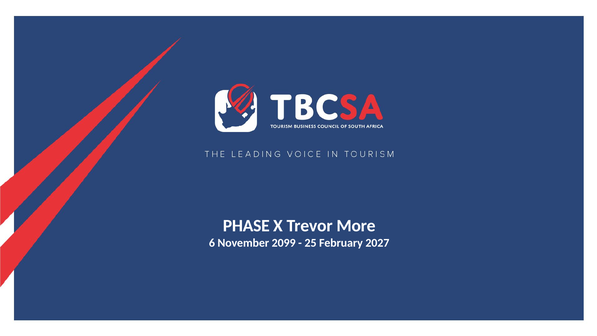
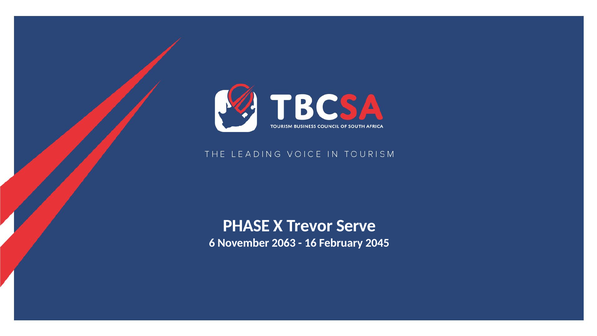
More: More -> Serve (356, 225)
2099: 2099 -> 2063 (284, 243)
25: 25 -> 16 (311, 243)
2027: 2027 -> 2045 (377, 243)
